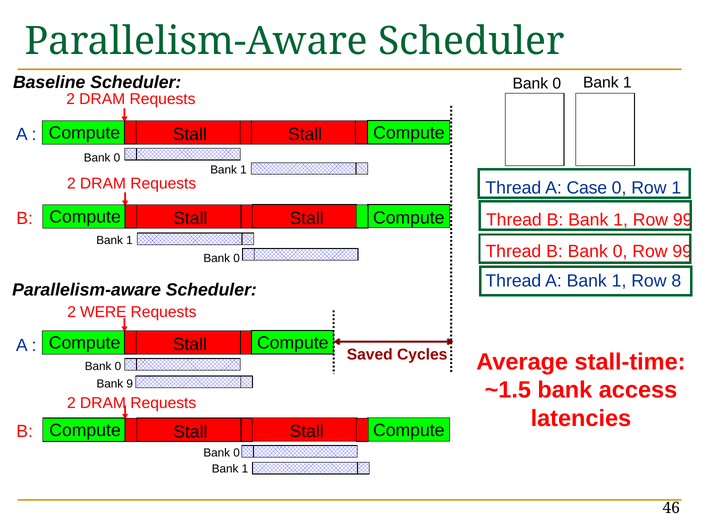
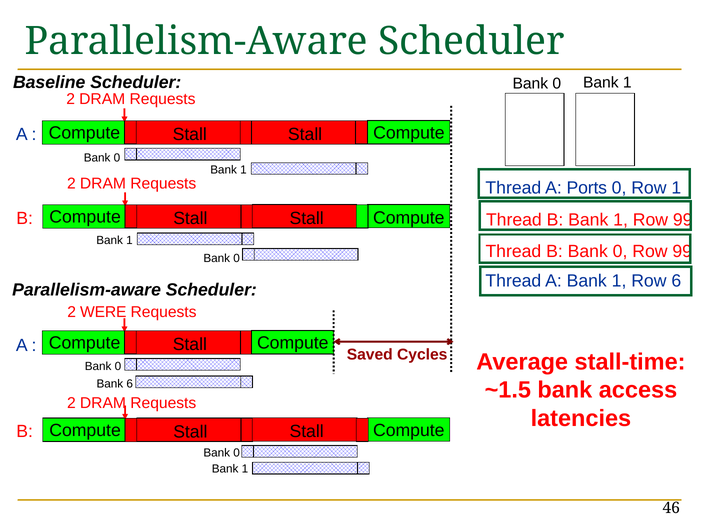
Case: Case -> Ports (587, 188)
Row 8: 8 -> 6 (676, 281)
Bank 9: 9 -> 6 (130, 384)
